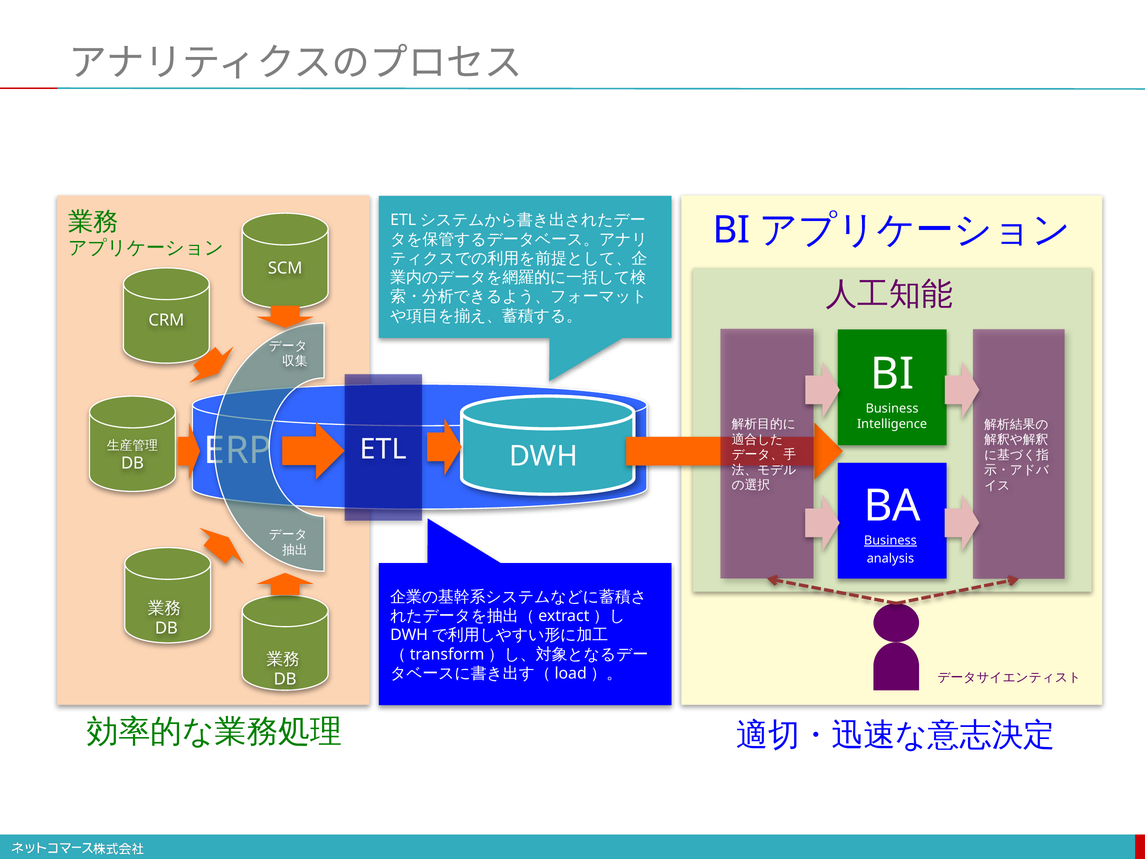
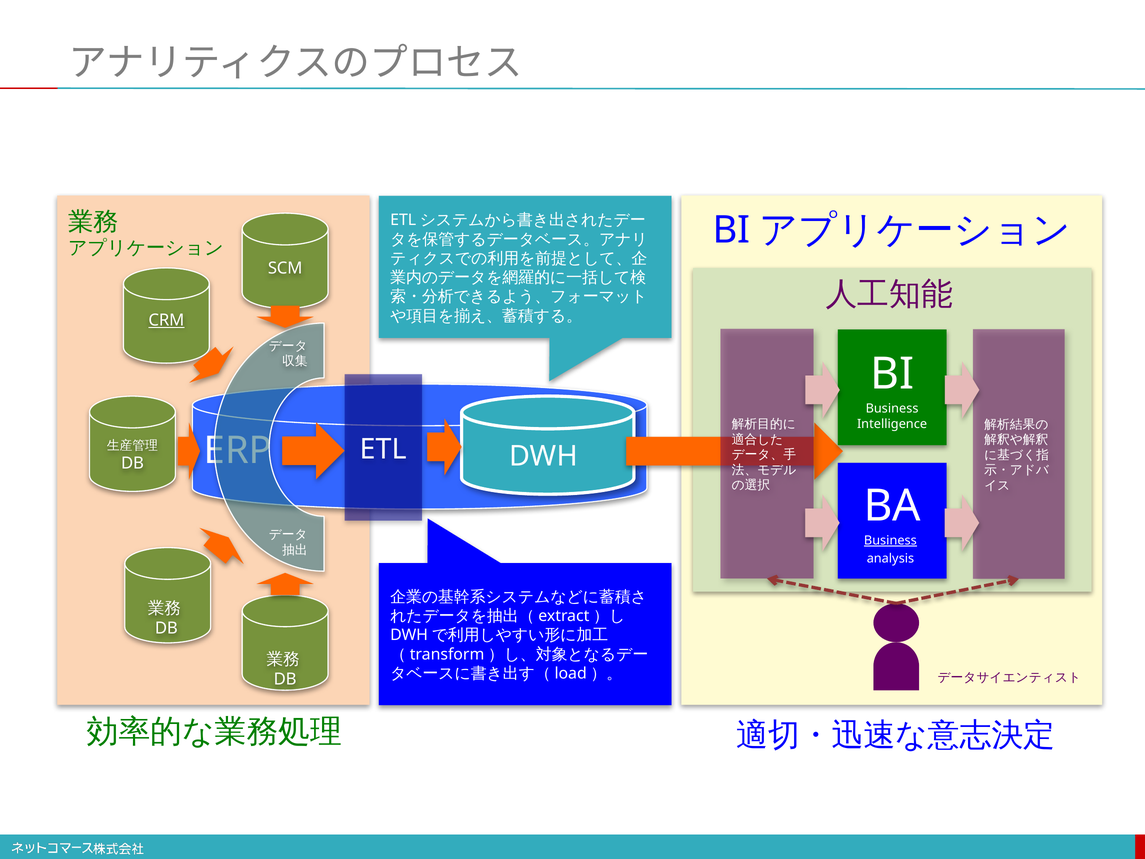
CRM underline: none -> present (166, 320)
